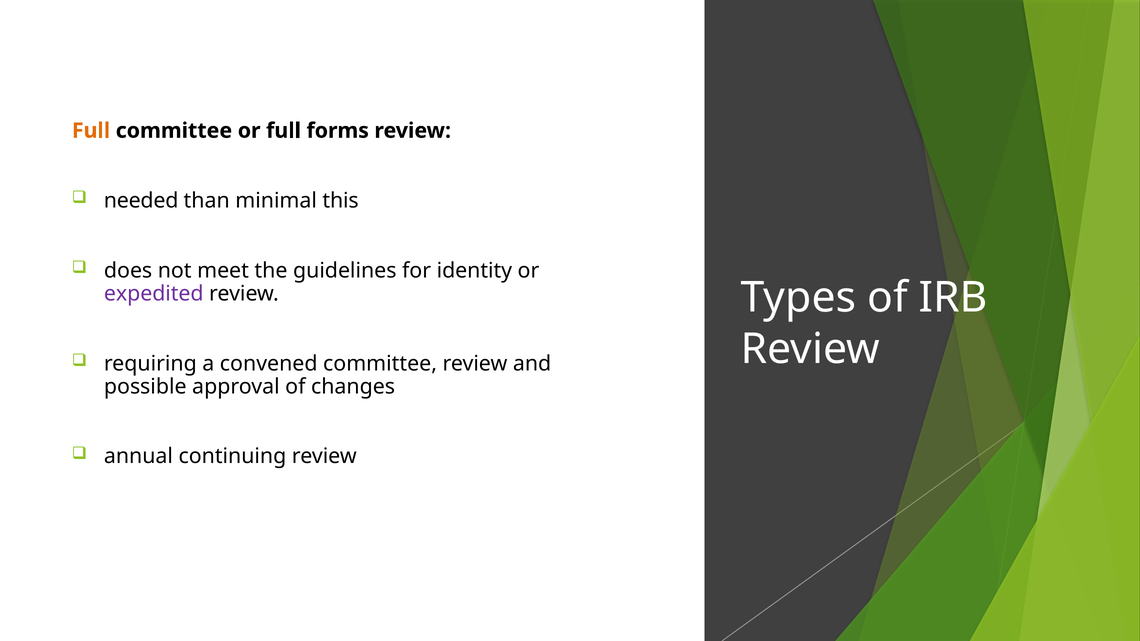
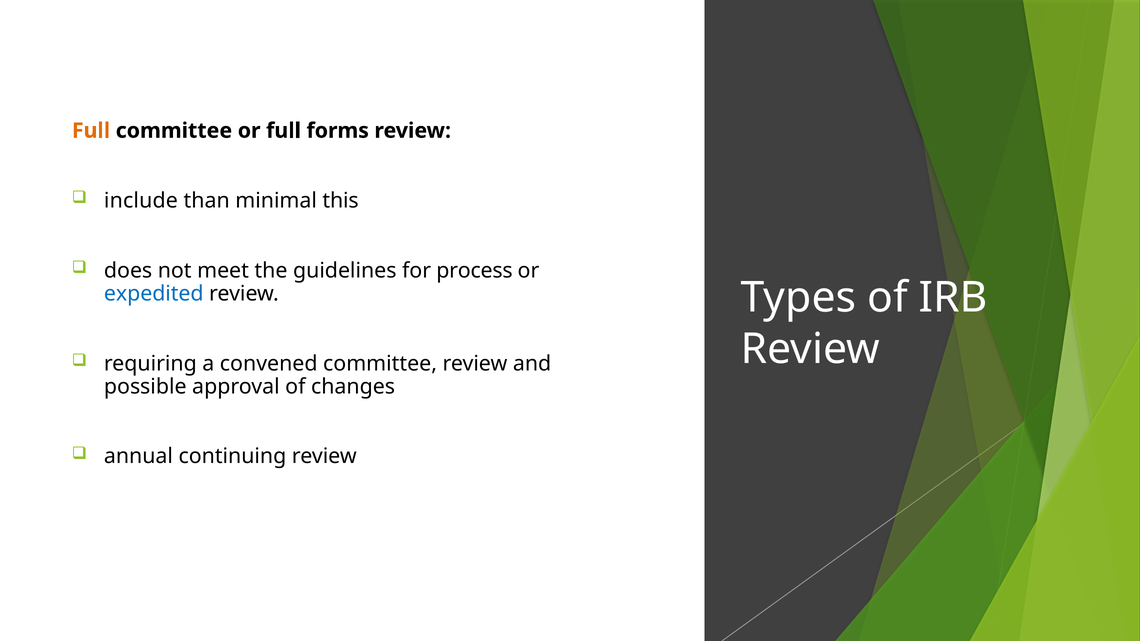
needed: needed -> include (141, 201)
identity: identity -> process (474, 271)
expedited colour: purple -> blue (154, 294)
